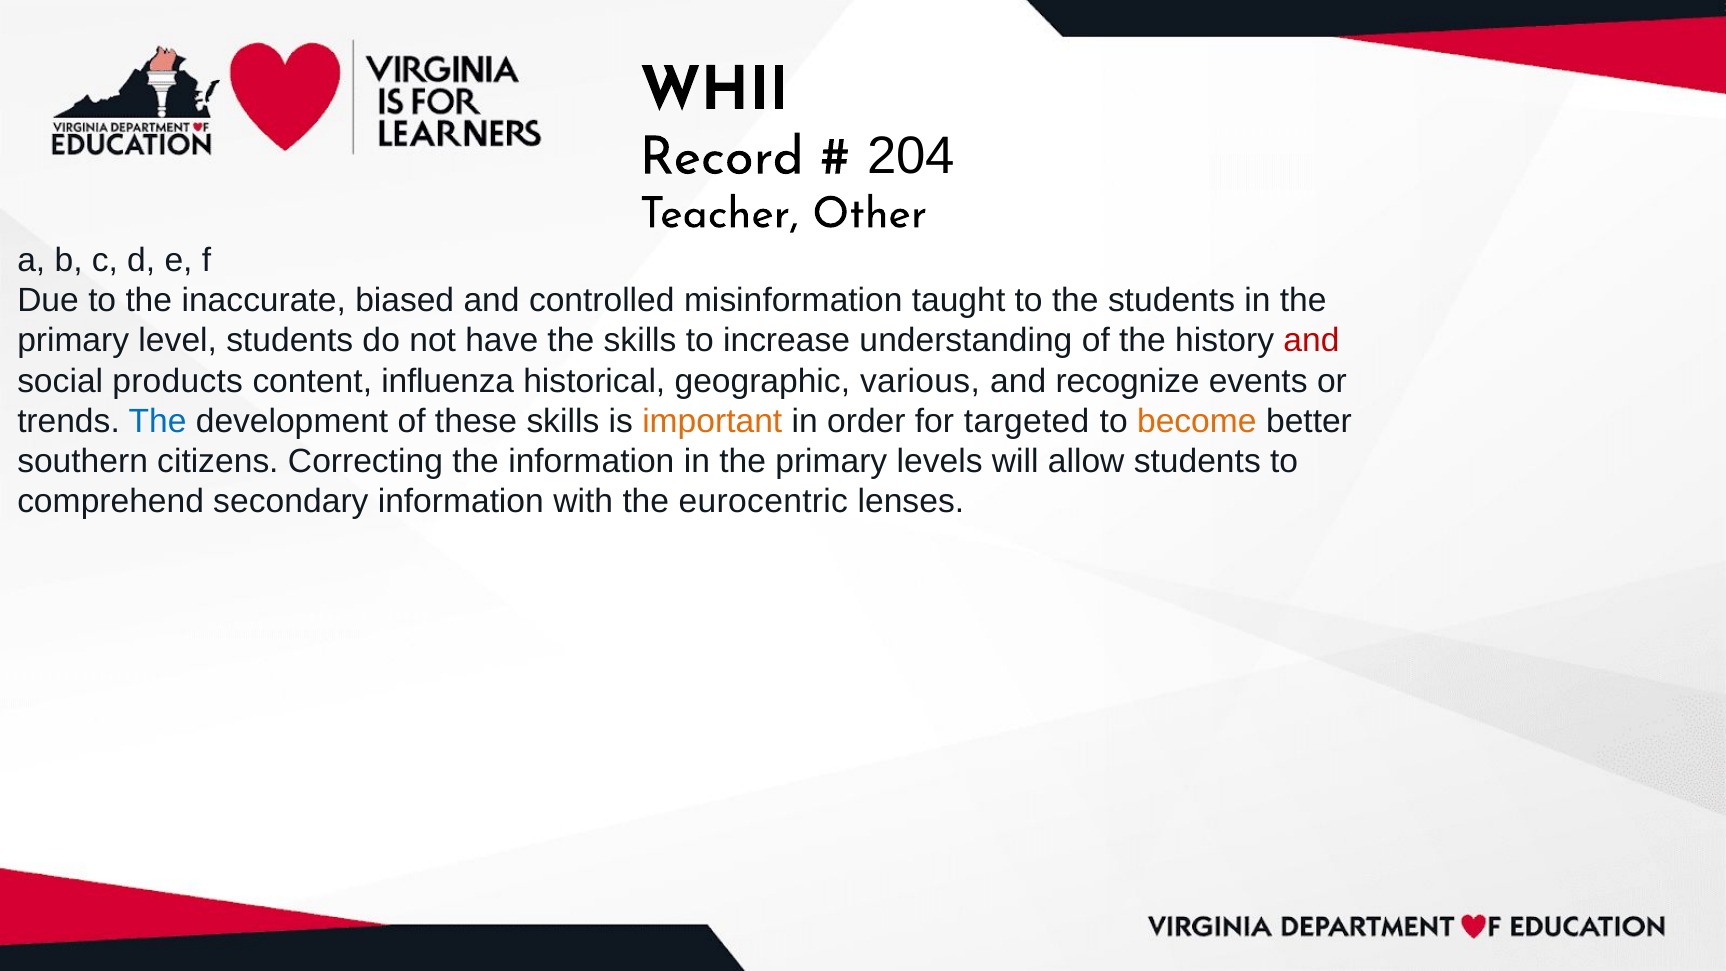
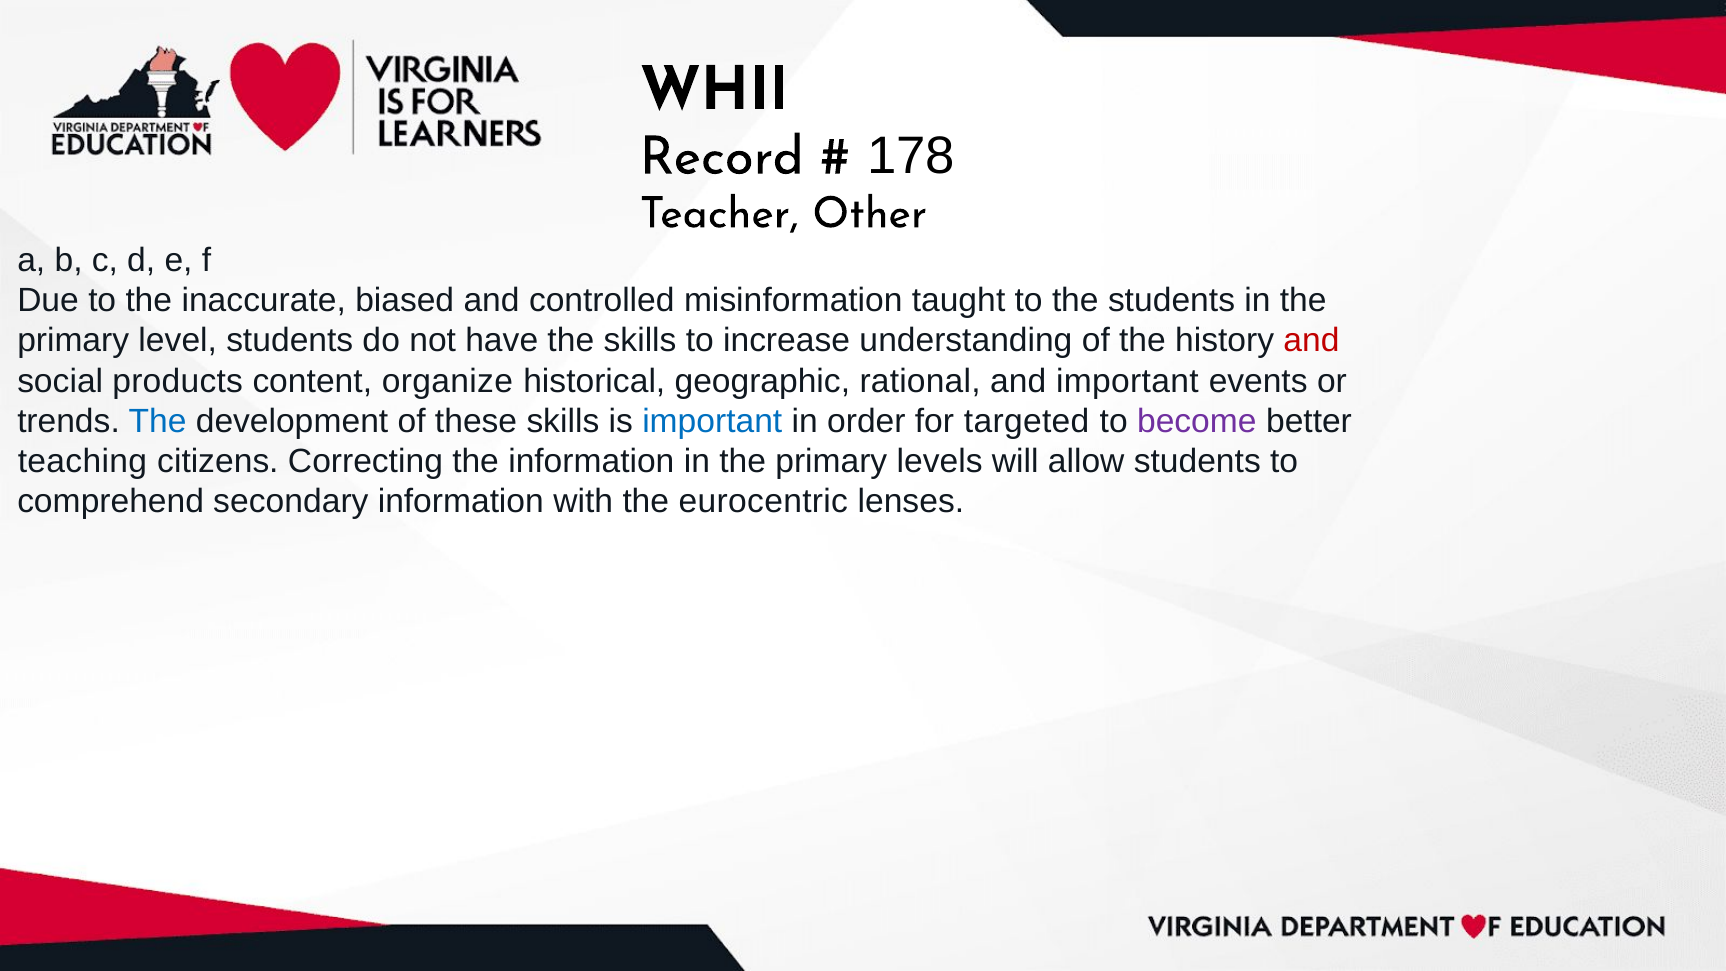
204: 204 -> 178 (911, 156)
influenza: influenza -> organize (447, 381)
various: various -> rational (920, 381)
and recognize: recognize -> important (1127, 381)
important colour: orange -> blue (712, 421)
become colour: orange -> purple (1197, 421)
southern: southern -> teaching (82, 462)
